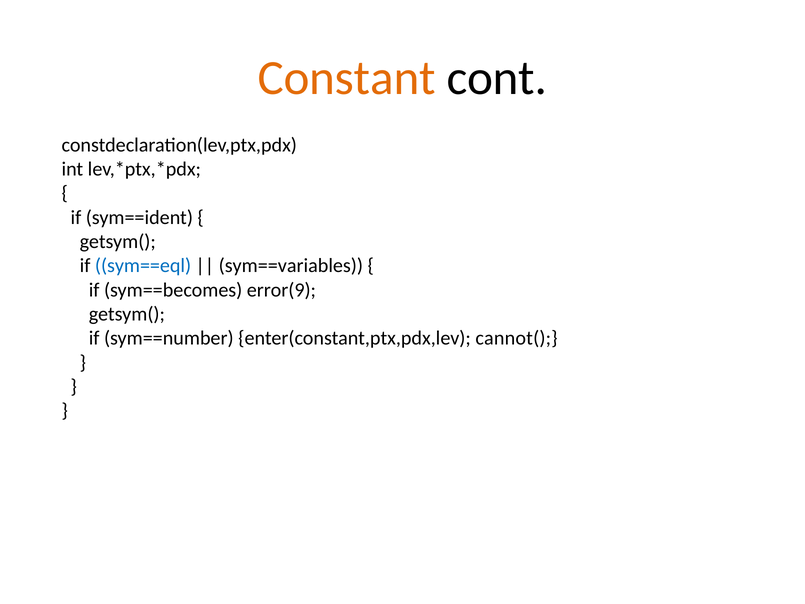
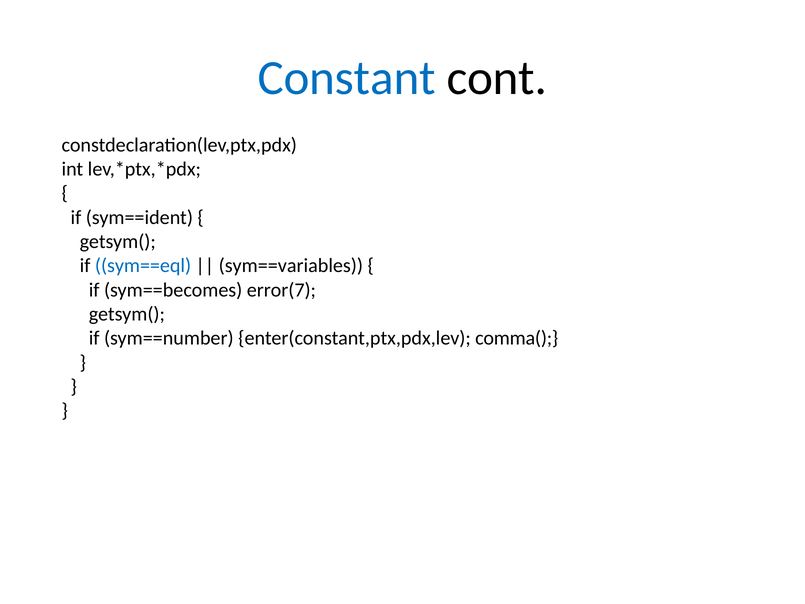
Constant colour: orange -> blue (347, 78)
error(9: error(9 -> error(7 (281, 290)
cannot(: cannot( -> comma( (517, 338)
